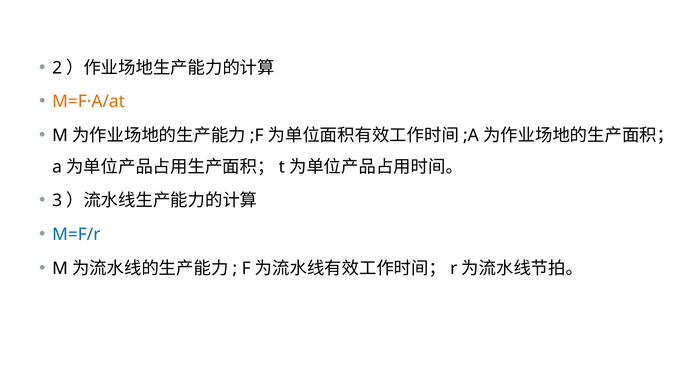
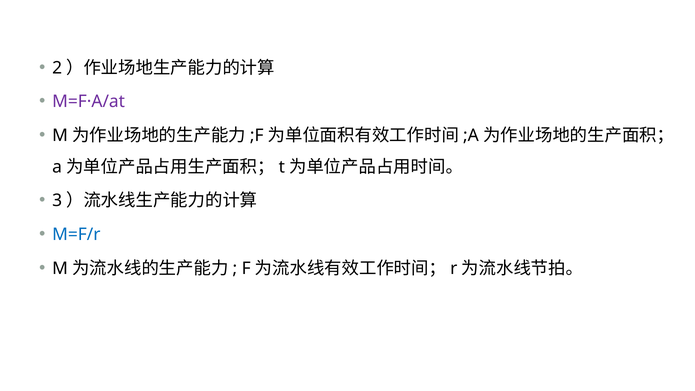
M=F·A/at colour: orange -> purple (89, 102)
